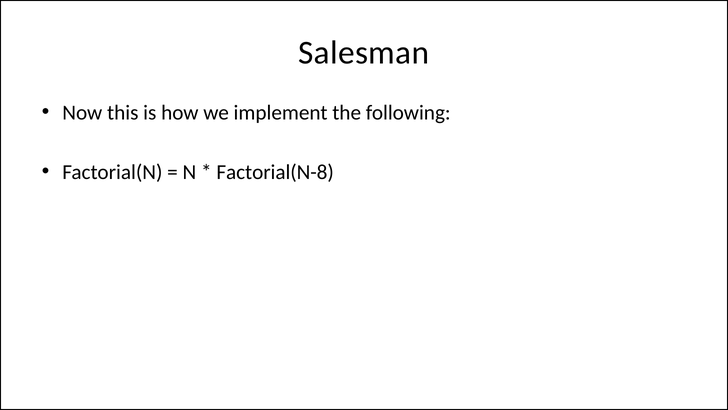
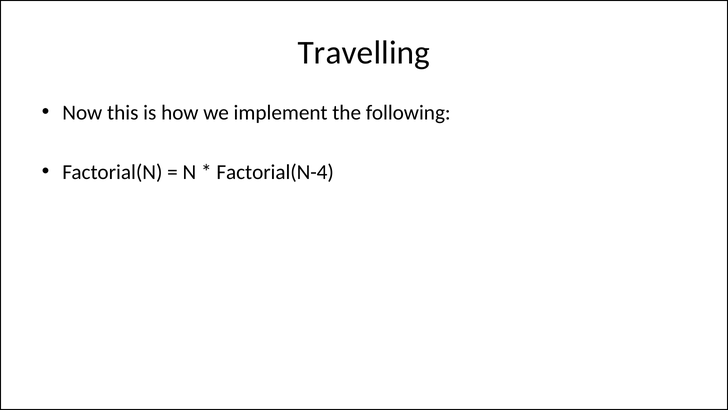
Salesman: Salesman -> Travelling (364, 53)
Factorial(N-8: Factorial(N-8 -> Factorial(N-4 (275, 172)
